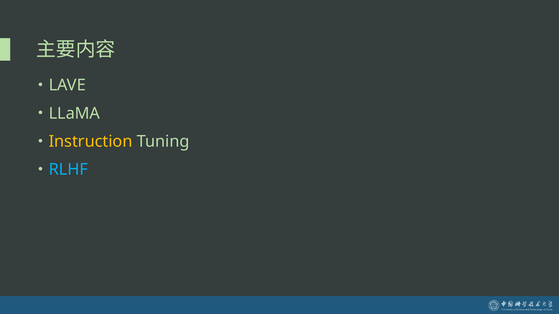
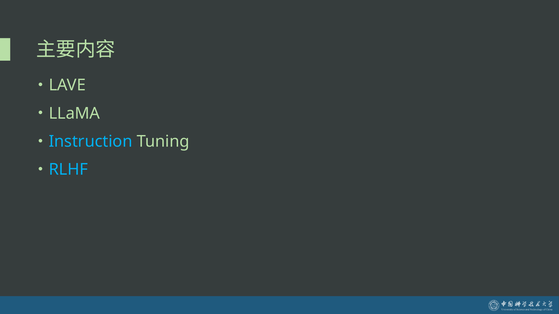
Instruction colour: yellow -> light blue (91, 142)
